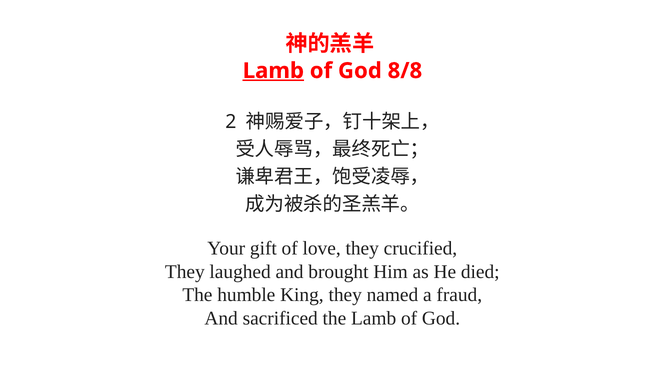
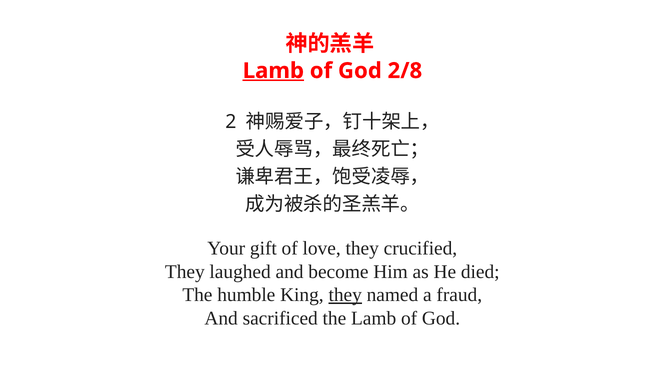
8/8: 8/8 -> 2/8 (405, 71)
brought: brought -> become (338, 272)
they underline: none -> present (345, 295)
